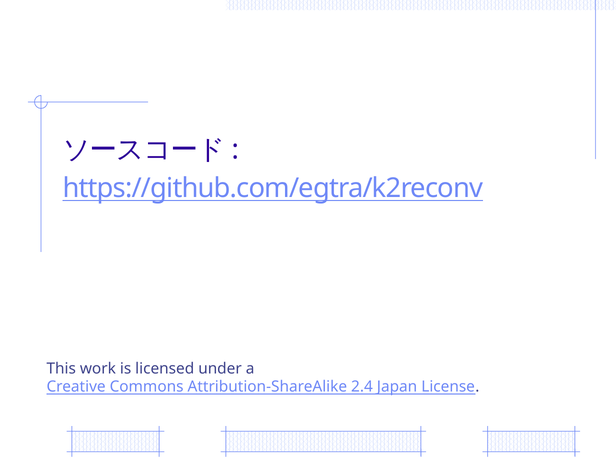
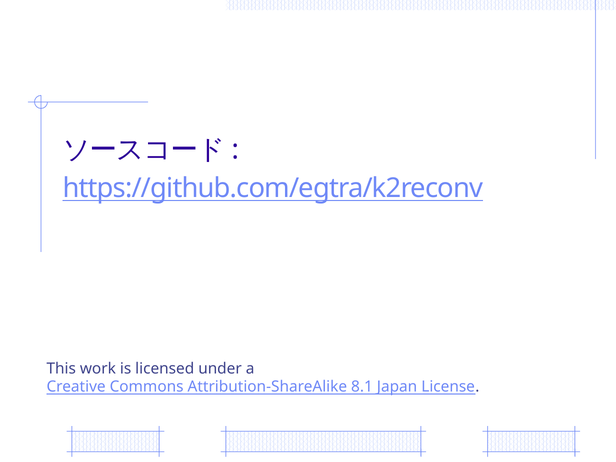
2.4: 2.4 -> 8.1 (362, 387)
